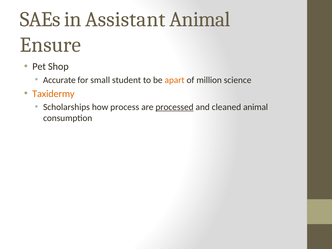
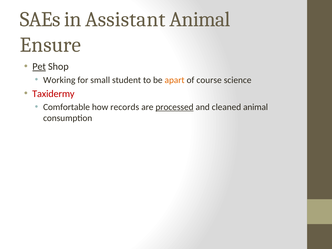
Pet underline: none -> present (39, 67)
Accurate: Accurate -> Working (59, 80)
million: million -> course (209, 80)
Taxidermy colour: orange -> red (53, 94)
Scholarships: Scholarships -> Comfortable (67, 107)
process: process -> records (125, 107)
